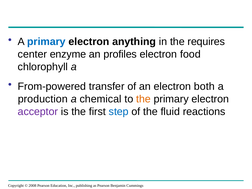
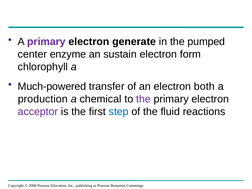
primary colour: blue -> purple (46, 42)
anything: anything -> generate (134, 42)
requires: requires -> pumped (206, 42)
profiles: profiles -> sustain (120, 54)
food: food -> form (190, 54)
From-powered: From-powered -> Much-powered (52, 86)
the colour: orange -> purple (143, 99)
